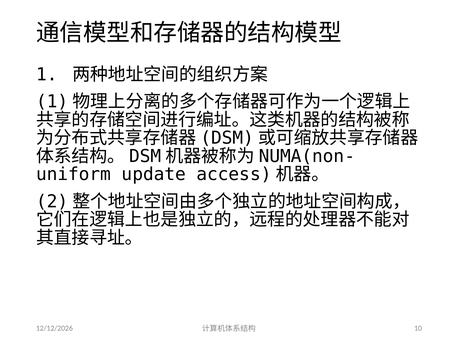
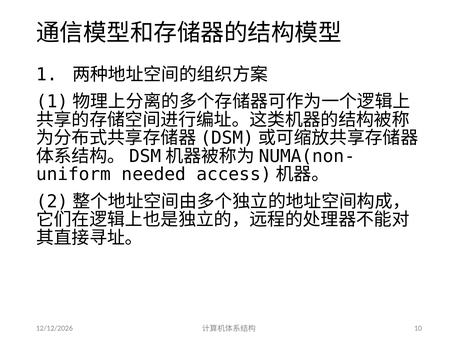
update: update -> needed (154, 174)
